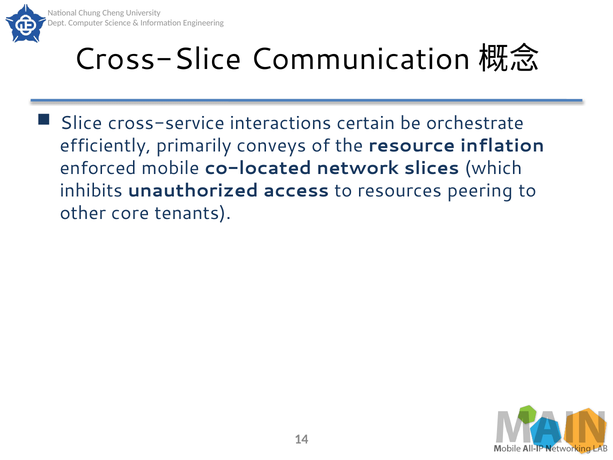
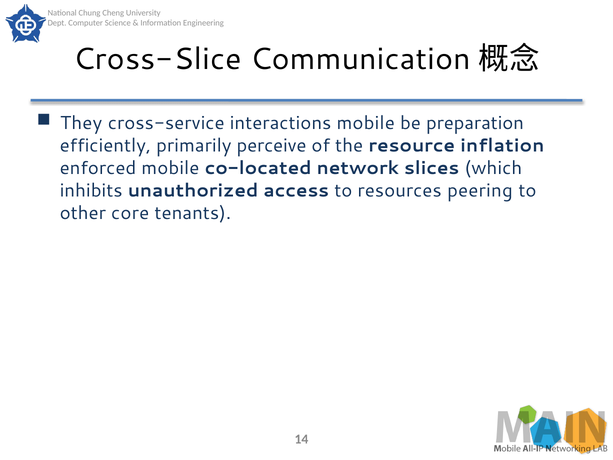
Slice: Slice -> They (81, 123)
interactions certain: certain -> mobile (366, 123)
orchestrate: orchestrate -> preparation (475, 123)
conveys: conveys -> perceive (272, 145)
